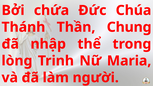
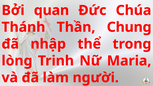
chứa: chứa -> quan (51, 10)
